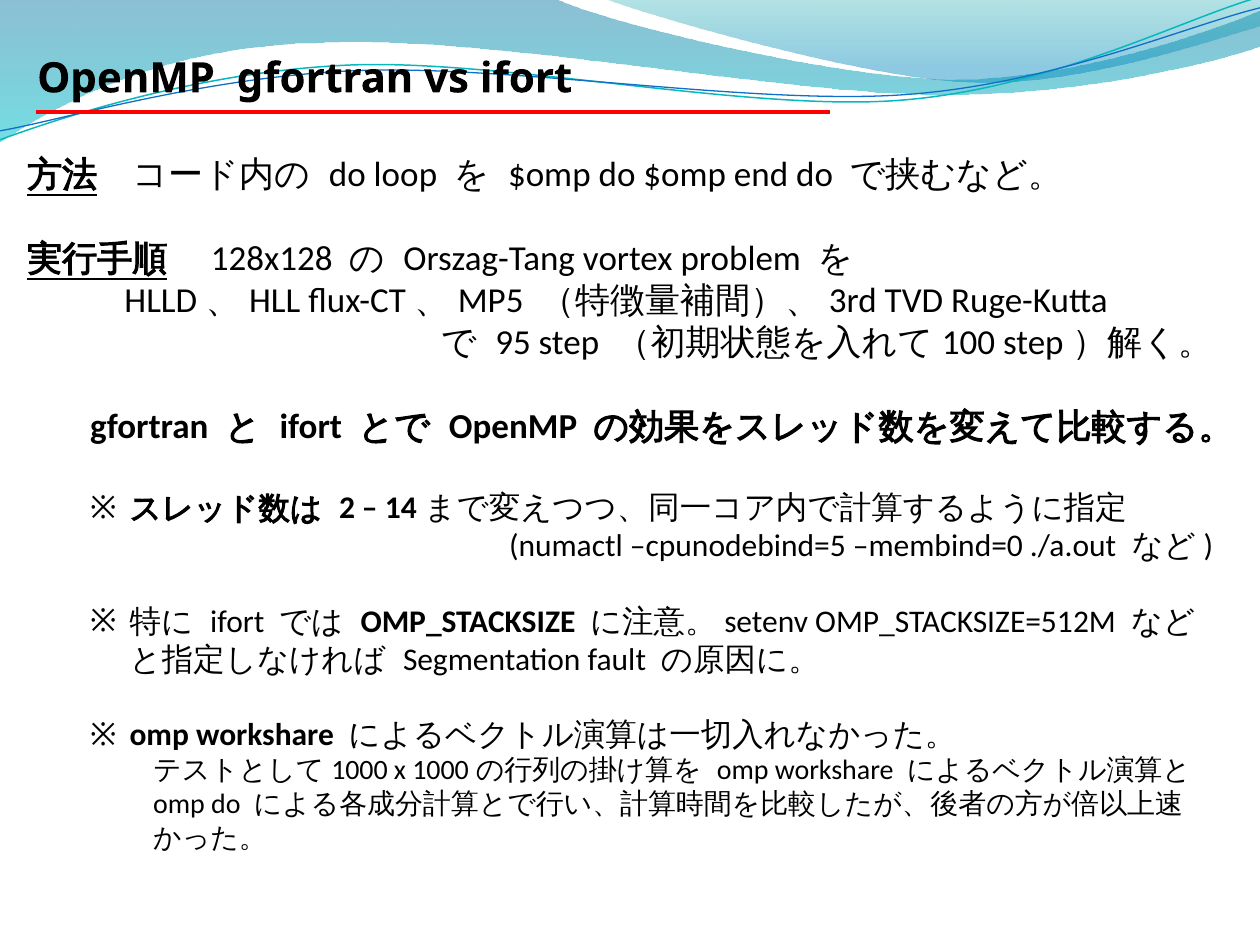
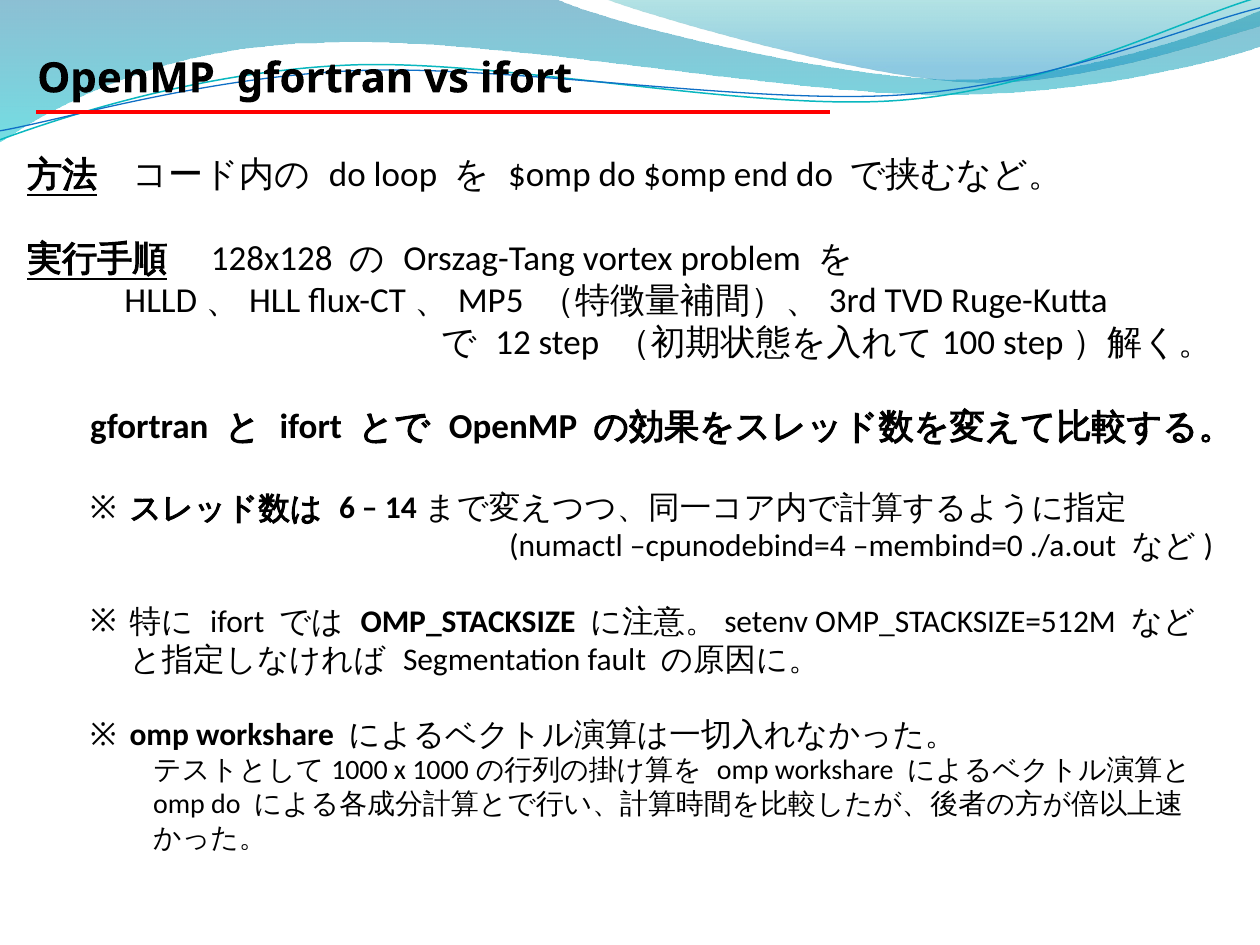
95: 95 -> 12 (513, 343)
2: 2 -> 6 (347, 508)
cpunodebind=5: cpunodebind=5 -> cpunodebind=4 (738, 546)
